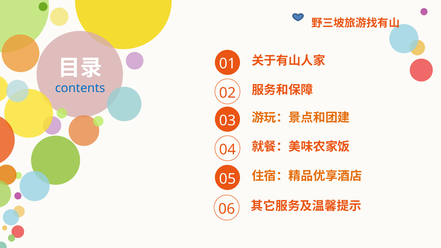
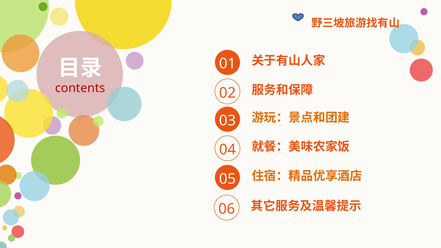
contents colour: blue -> red (80, 88)
